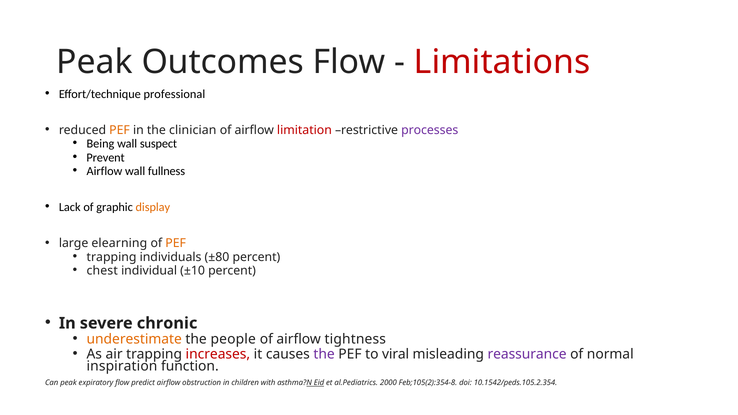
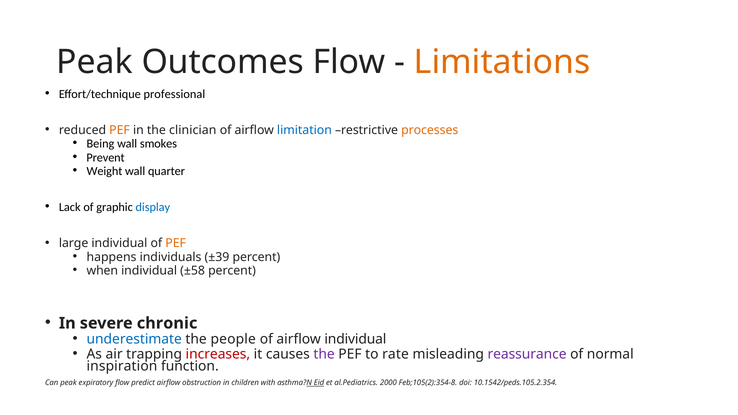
Limitations colour: red -> orange (502, 62)
limitation colour: red -> blue (304, 130)
processes colour: purple -> orange (430, 130)
suspect: suspect -> smokes (158, 144)
Airflow: Airflow -> Weight (104, 171)
fullness: fullness -> quarter (166, 171)
display colour: orange -> blue (153, 207)
large elearning: elearning -> individual (119, 244)
trapping: trapping -> happens (112, 257)
±80: ±80 -> ±39 (217, 257)
chest: chest -> when (102, 271)
±10: ±10 -> ±58 (193, 271)
underestimate colour: orange -> blue (134, 339)
airflow tightness: tightness -> individual (355, 339)
viral: viral -> rate (395, 354)
